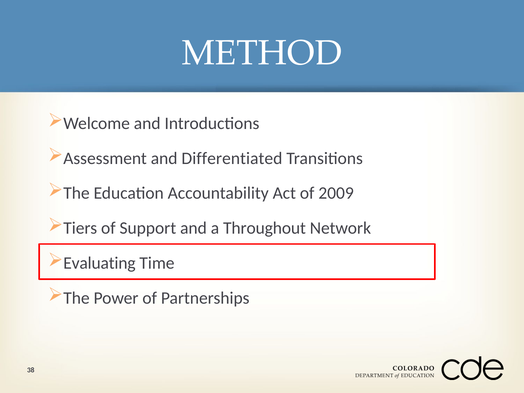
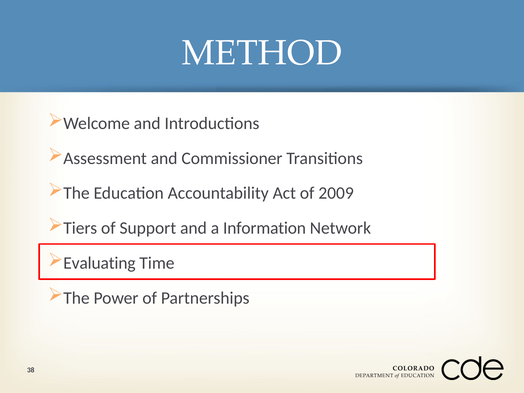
Differentiated: Differentiated -> Commissioner (232, 158)
Throughout: Throughout -> Information (265, 228)
